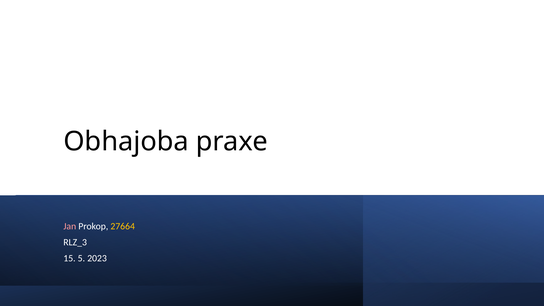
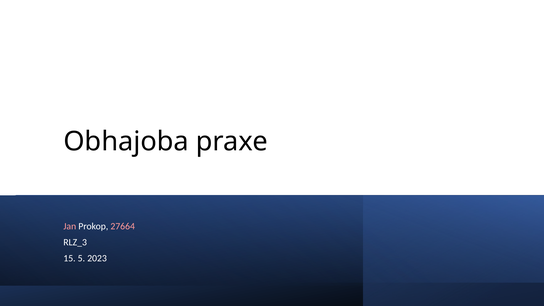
27664 colour: yellow -> pink (123, 226)
